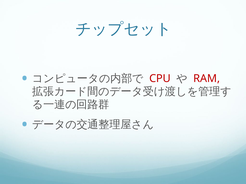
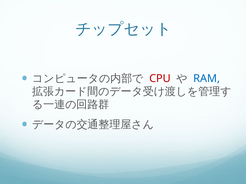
RAM colour: red -> blue (207, 79)
